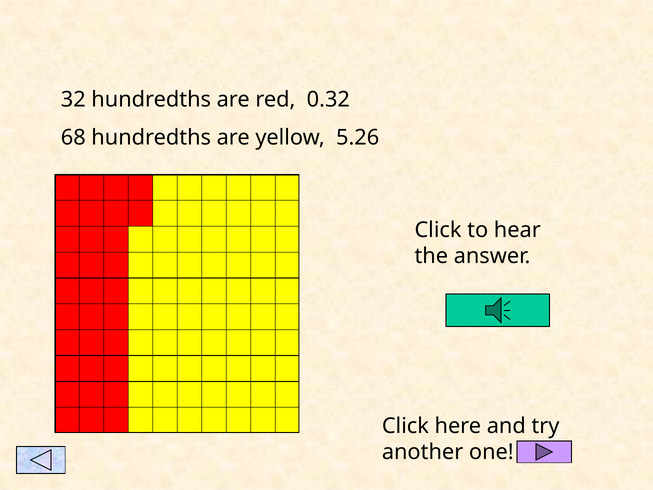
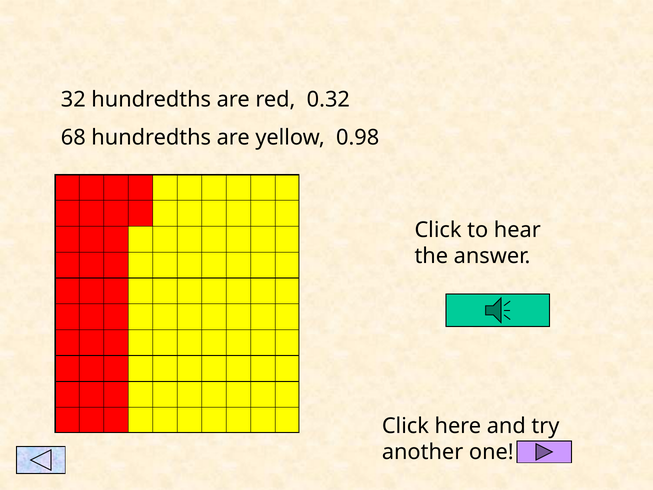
5.26: 5.26 -> 0.98 (358, 138)
